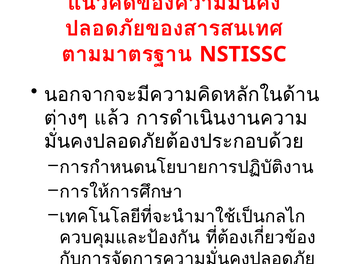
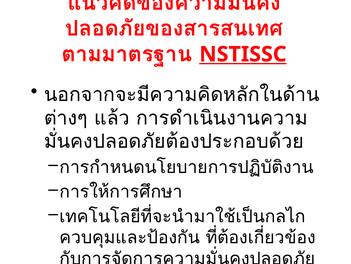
NSTISSC underline: none -> present (243, 54)
